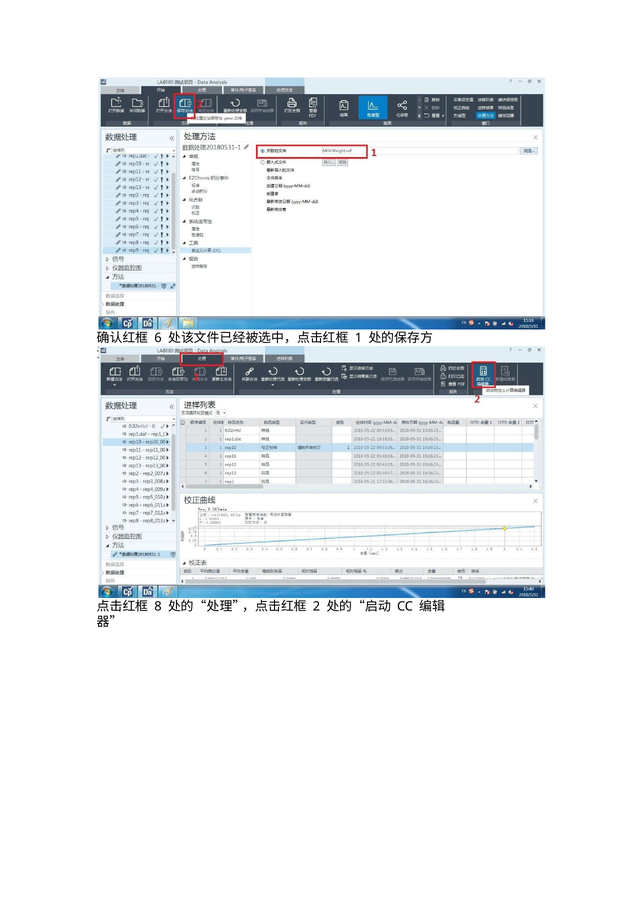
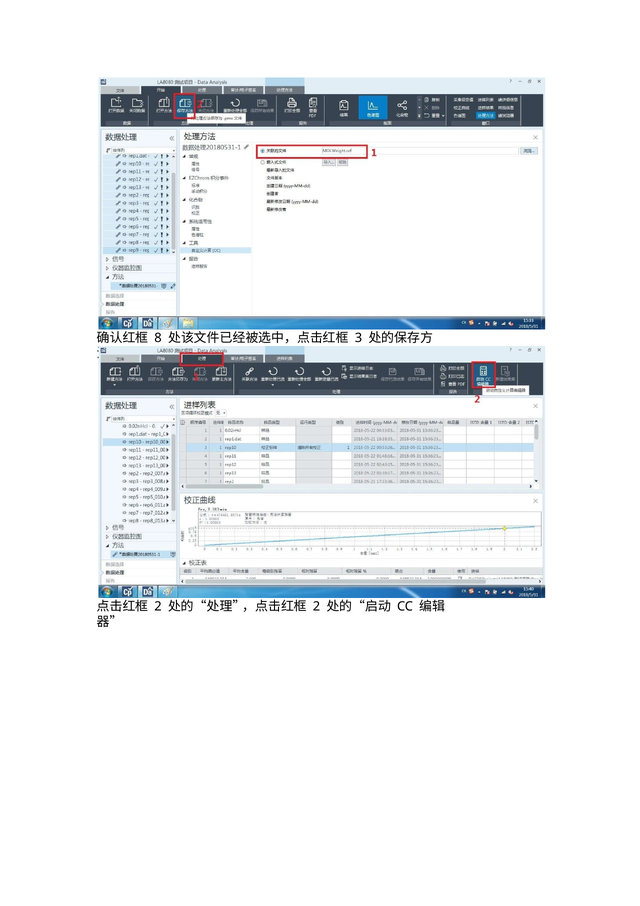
6: 6 -> 8 (158, 338)
1: 1 -> 3 (358, 338)
8: 8 -> 2 (158, 606)
